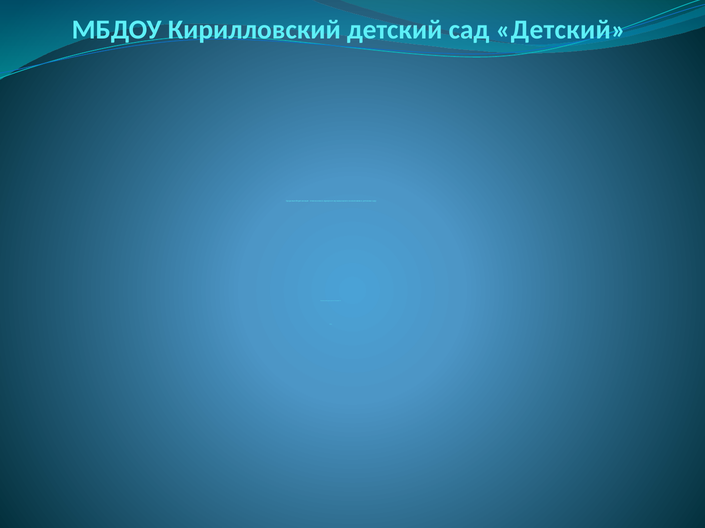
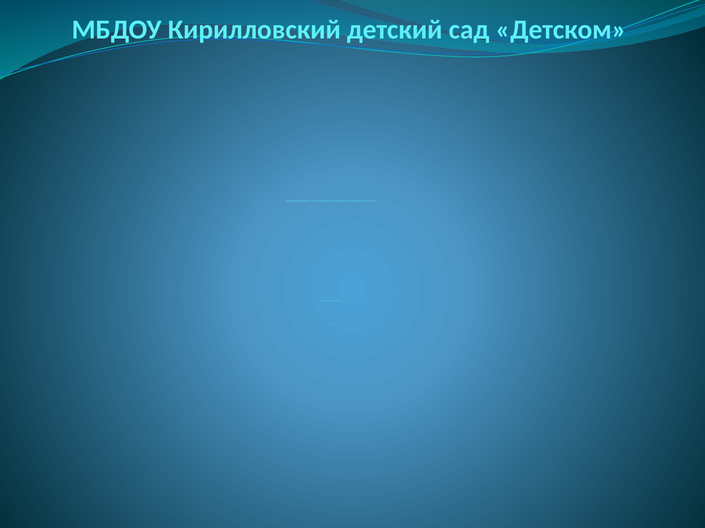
сад Детский: Детский -> Детском (561, 30)
